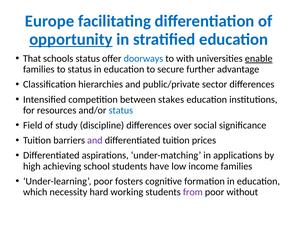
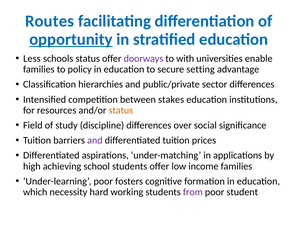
Europe: Europe -> Routes (50, 21)
That: That -> Less (32, 58)
doorways colour: blue -> purple (143, 58)
enable underline: present -> none (259, 58)
to status: status -> policy (80, 69)
further: further -> setting (201, 69)
status colour: blue -> orange (121, 110)
students have: have -> offer (159, 166)
without: without -> student (242, 192)
